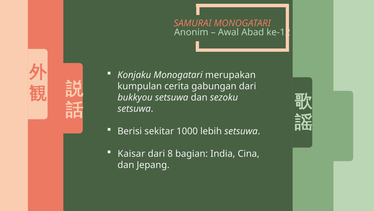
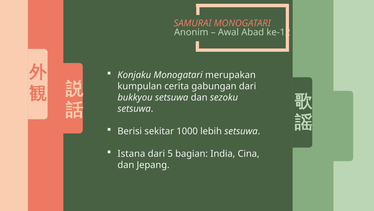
Kaisar: Kaisar -> Istana (131, 153)
8: 8 -> 5 (170, 153)
